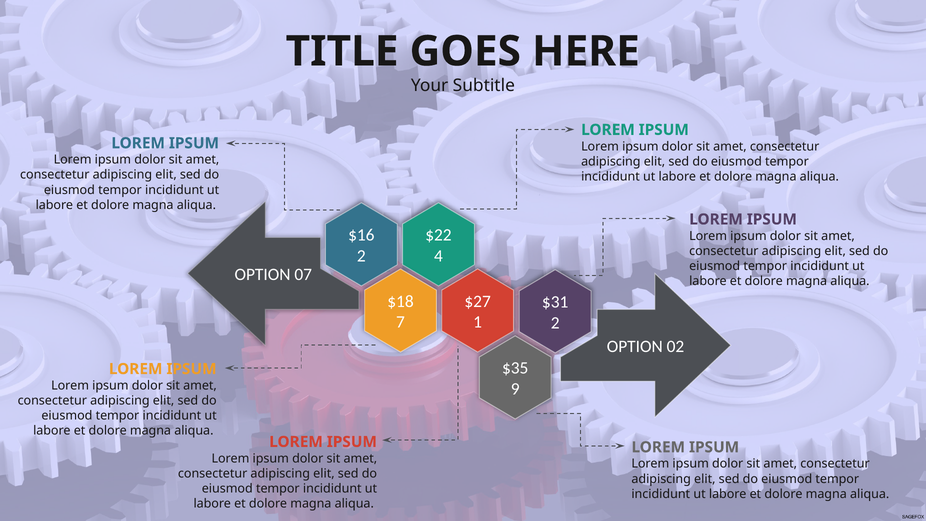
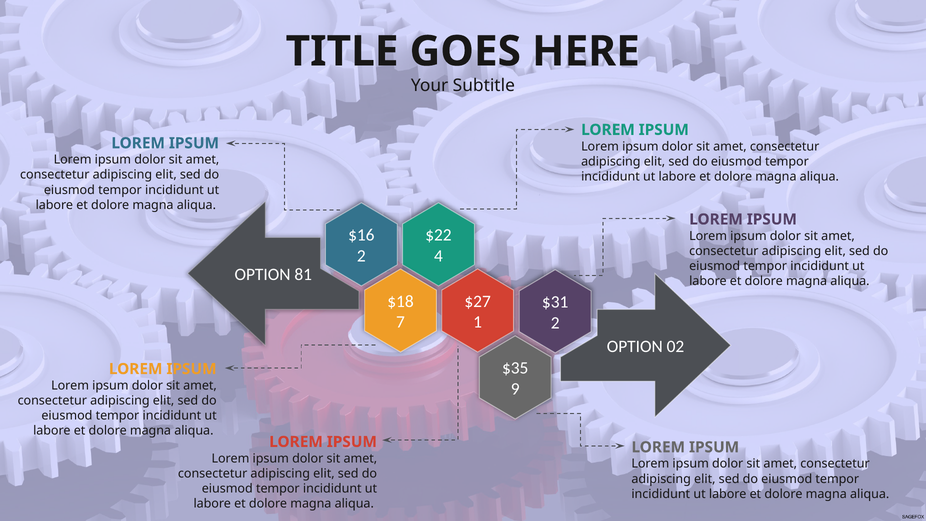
07: 07 -> 81 (303, 275)
